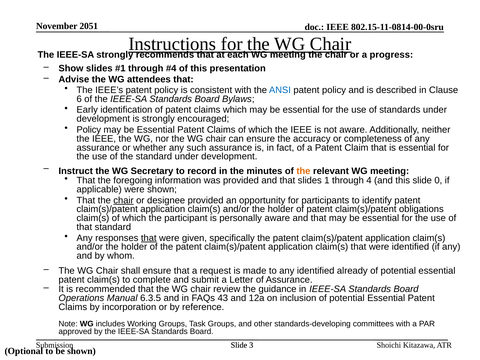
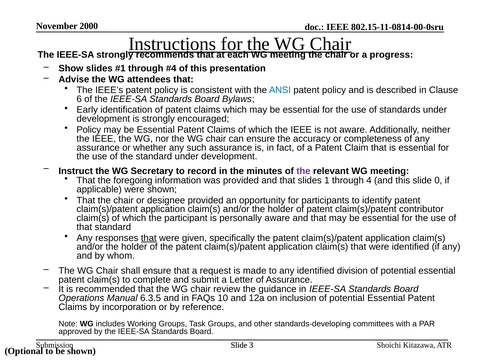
2051: 2051 -> 2000 (89, 26)
the colour: orange -> purple (303, 171)
chair underline: present -> none (124, 200)
obligations: obligations -> contributor (421, 209)
already: already -> division (352, 271)
43: 43 -> 10 (223, 298)
